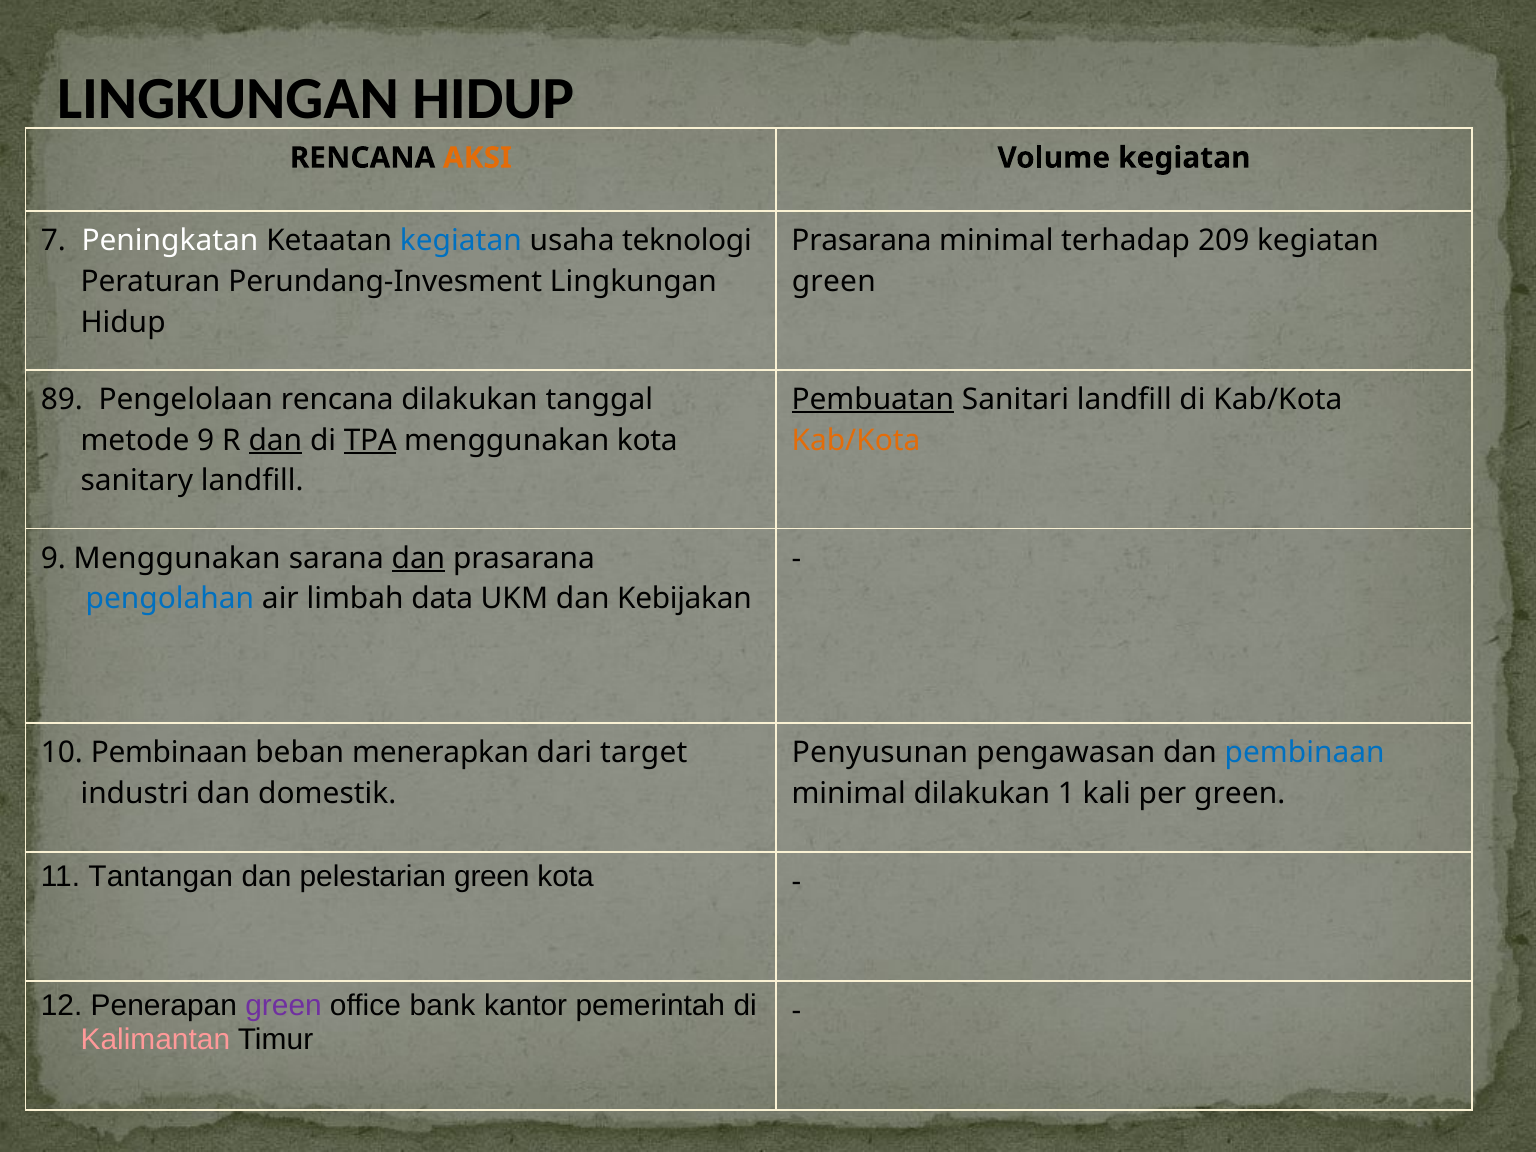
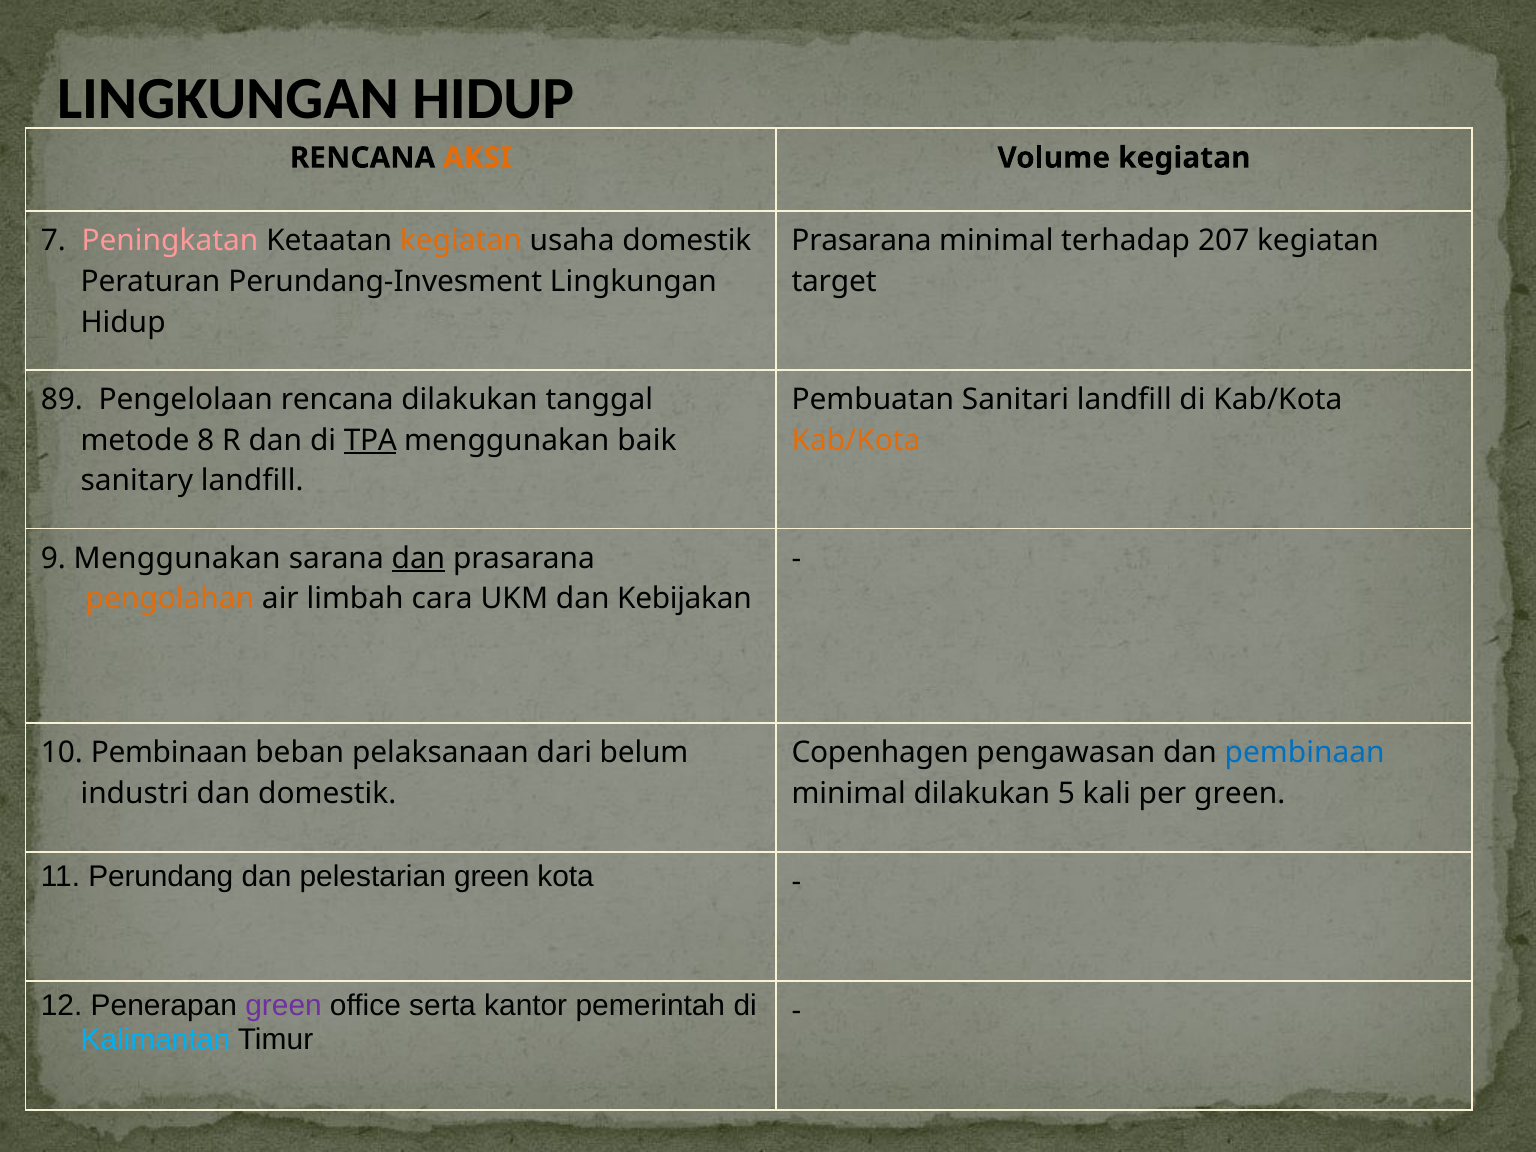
Peningkatan colour: white -> pink (170, 241)
kegiatan colour: blue -> orange (461, 241)
usaha teknologi: teknologi -> domestik (687, 241)
209: 209 -> 207 (1224, 241)
green: green -> target (834, 282)
Pembuatan underline: present -> none (873, 400)
metode 9: 9 -> 8 (206, 440)
dan underline: present -> none (275, 440)
menggunakan kota: kota -> baik (647, 440)
pengolahan colour: blue -> orange (170, 599)
data: data -> cara (442, 599)
menerapkan: menerapkan -> pelaksanaan (440, 753)
target: target -> belum (644, 753)
Penyusunan: Penyusunan -> Copenhagen (880, 753)
1: 1 -> 5 (1066, 793)
Tantangan: Tantangan -> Perundang (161, 877)
bank: bank -> serta (443, 1006)
Kalimantan colour: pink -> light blue (155, 1040)
